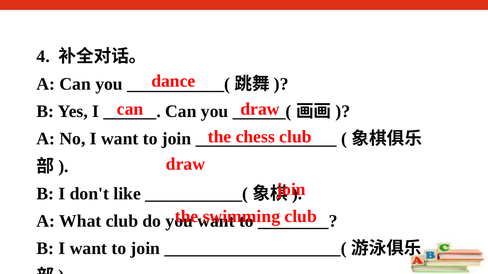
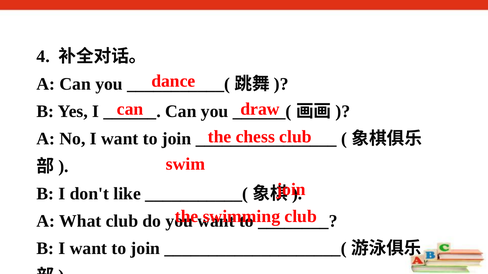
draw: draw -> swim (186, 164)
